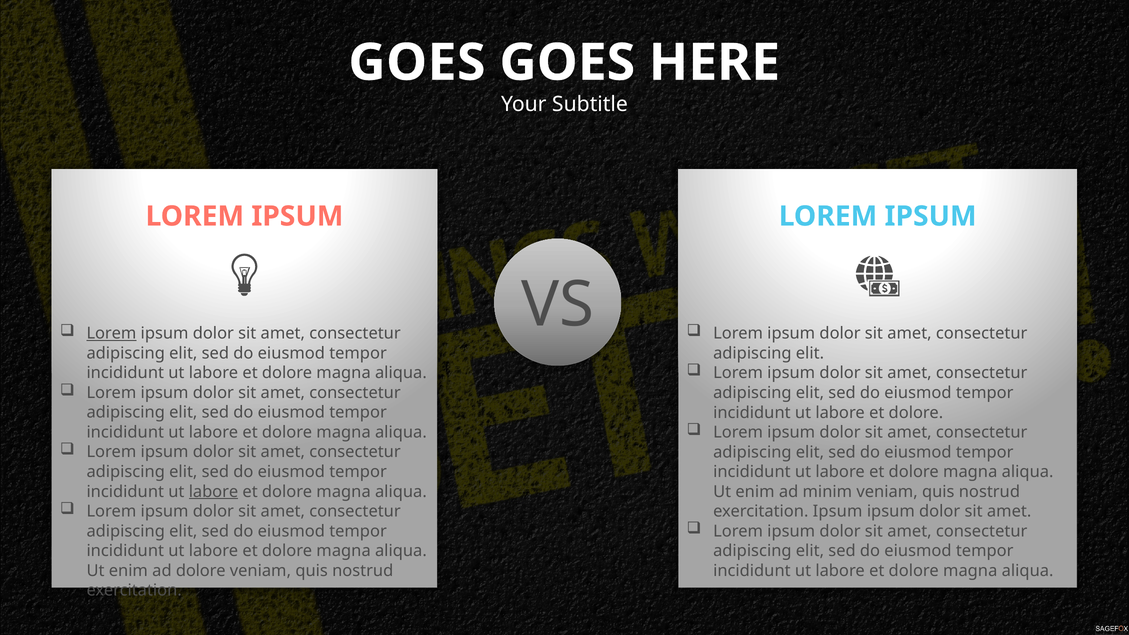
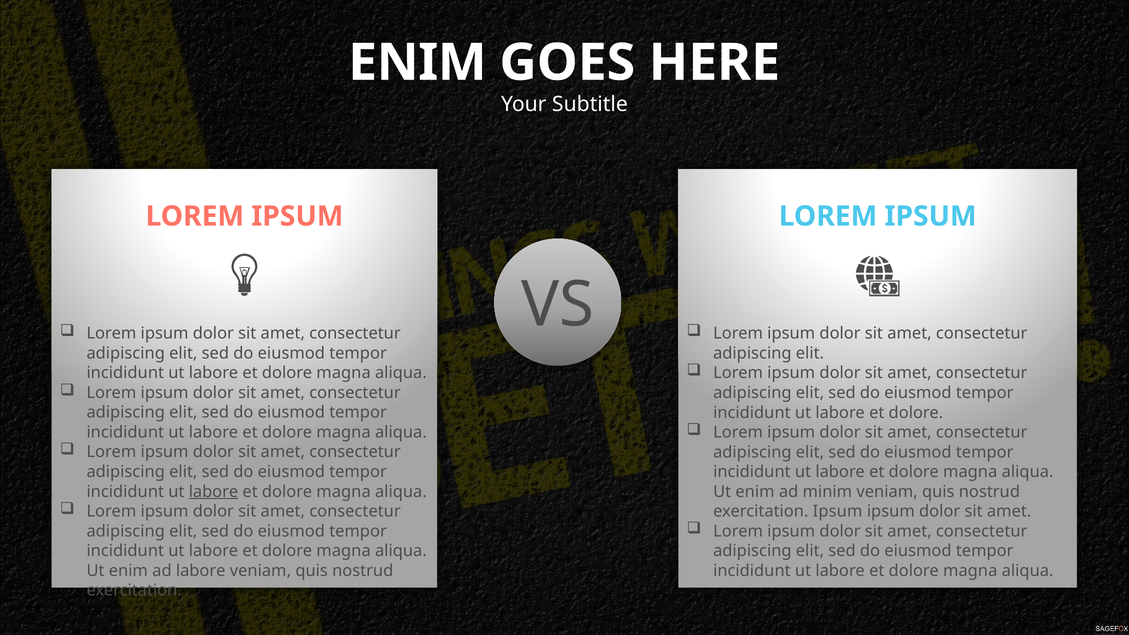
GOES: GOES -> ENIM (417, 63)
Lorem underline: present -> none (111, 333)
ad dolore: dolore -> labore (201, 571)
